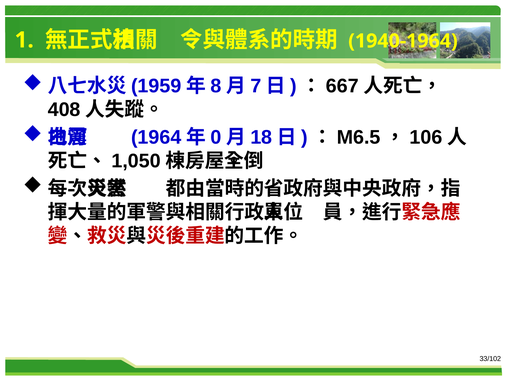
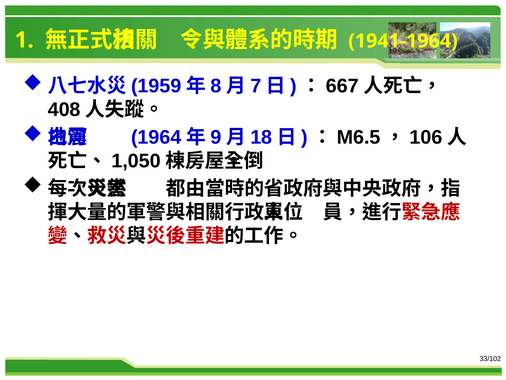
1940-1964: 1940-1964 -> 1941-1964 (403, 41)
0: 0 -> 9 (216, 137)
